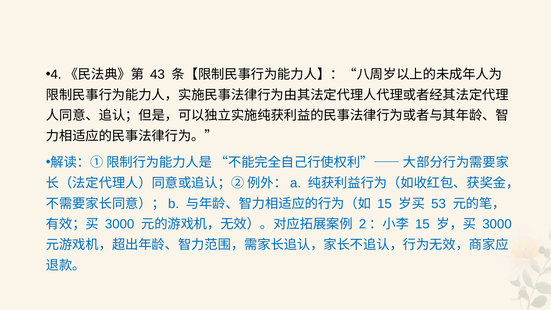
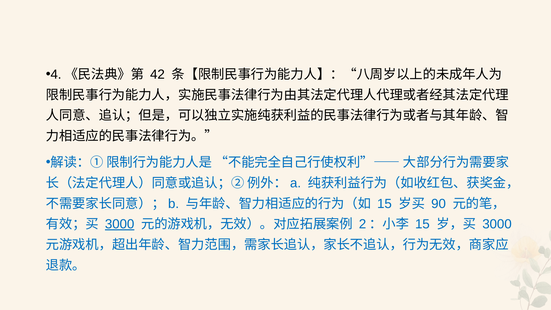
43: 43 -> 42 (157, 74)
53: 53 -> 90 (439, 204)
3000 underline: none -> present (120, 224)
